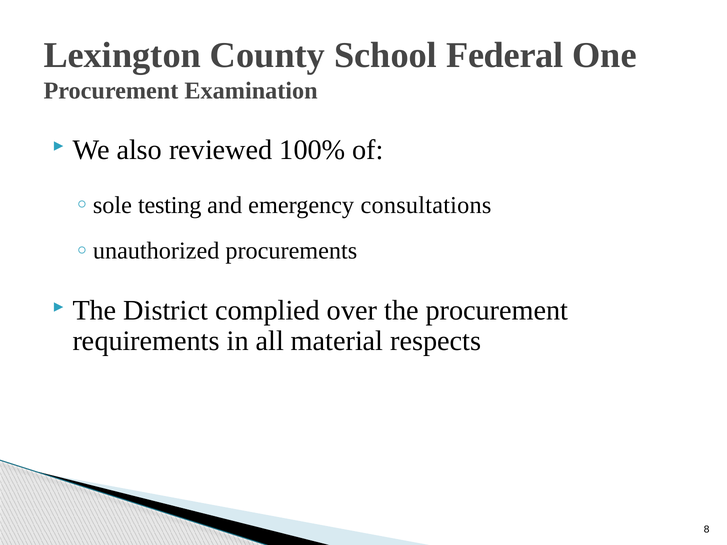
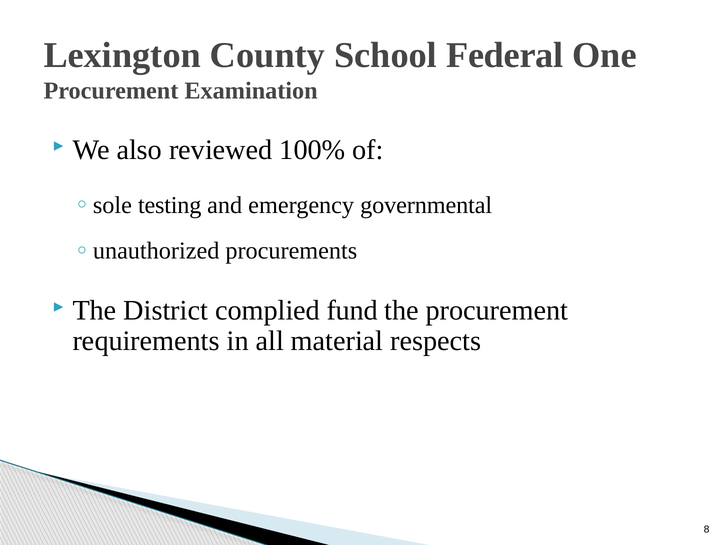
consultations: consultations -> governmental (426, 205)
over: over -> fund (352, 311)
